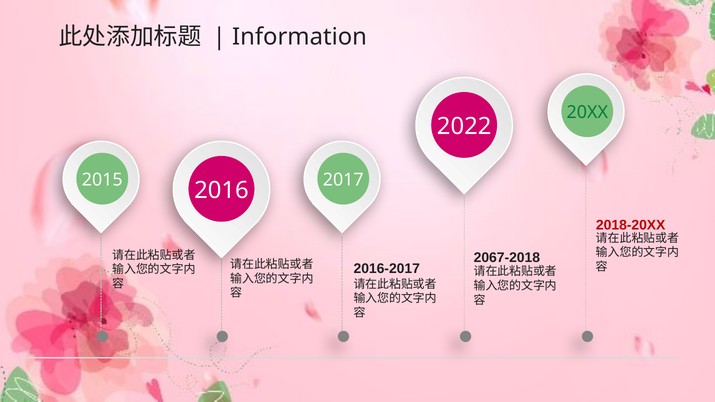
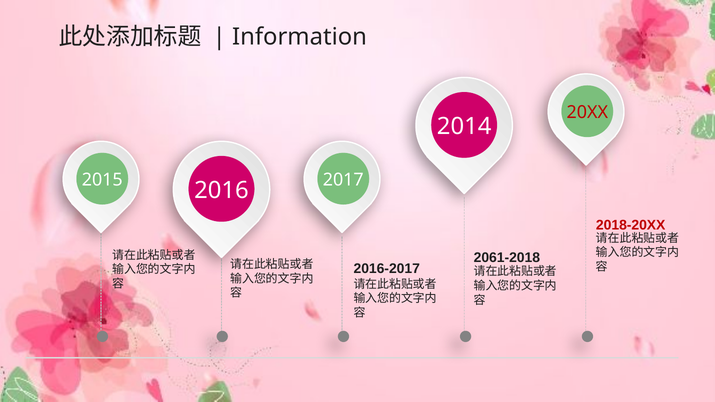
20XX colour: green -> red (587, 113)
2022: 2022 -> 2014 (464, 127)
2067-2018: 2067-2018 -> 2061-2018 (507, 258)
